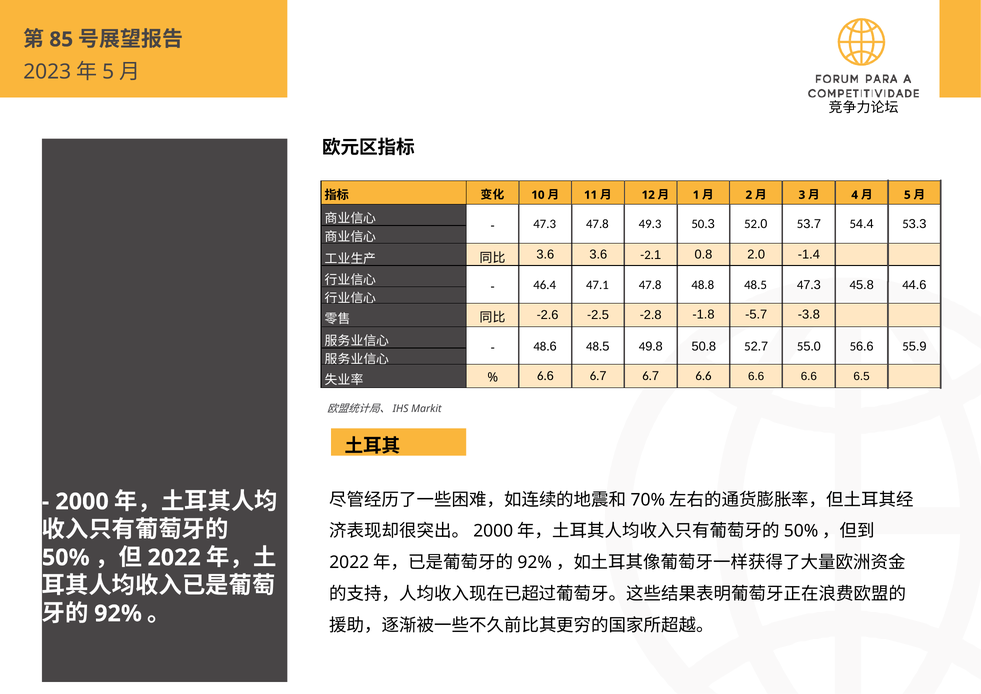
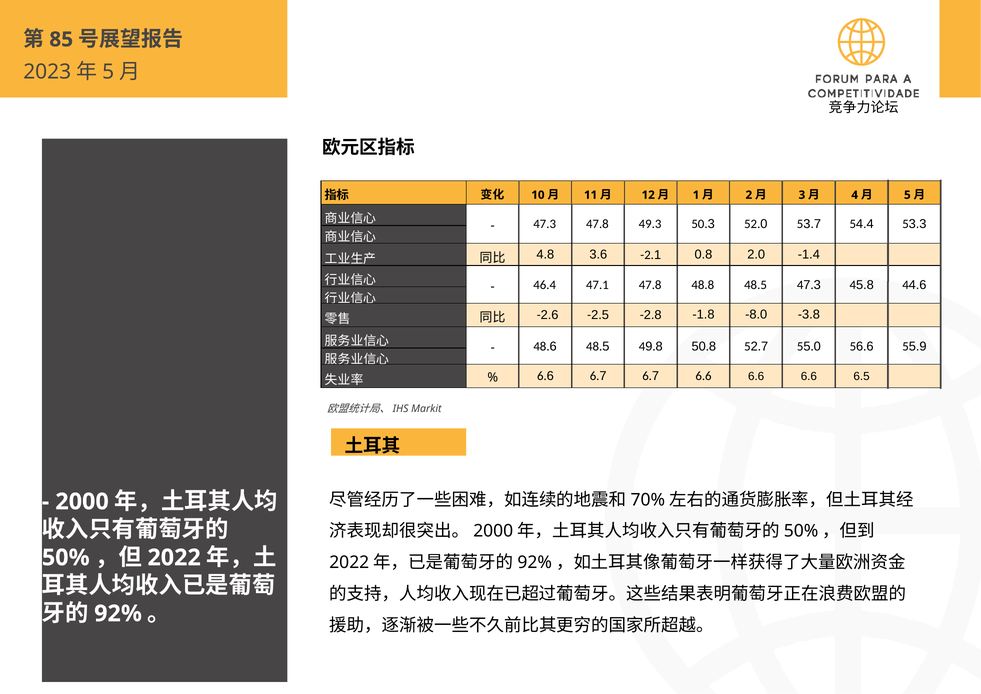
3.6: 3.6 -> 4.8 (545, 254)
-5.7: -5.7 -> -8.0 (756, 314)
